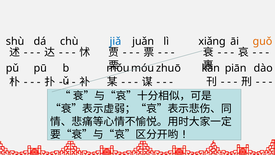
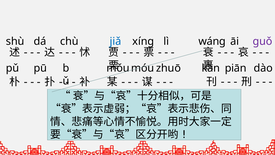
juǎn: juǎn -> xíng (143, 41)
xiǎng: xiǎng -> wáng (212, 41)
guǒ colour: orange -> purple (263, 41)
